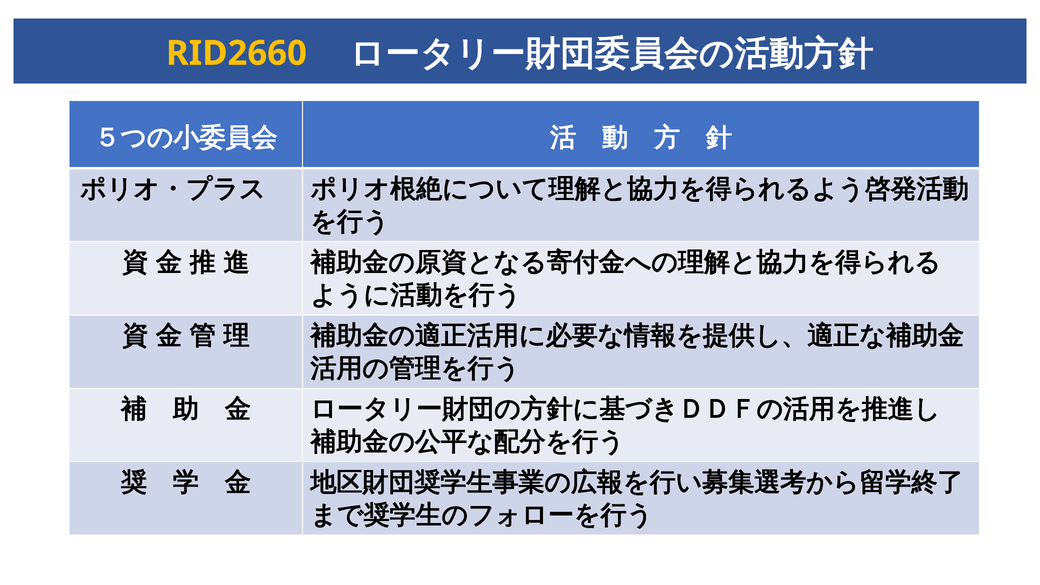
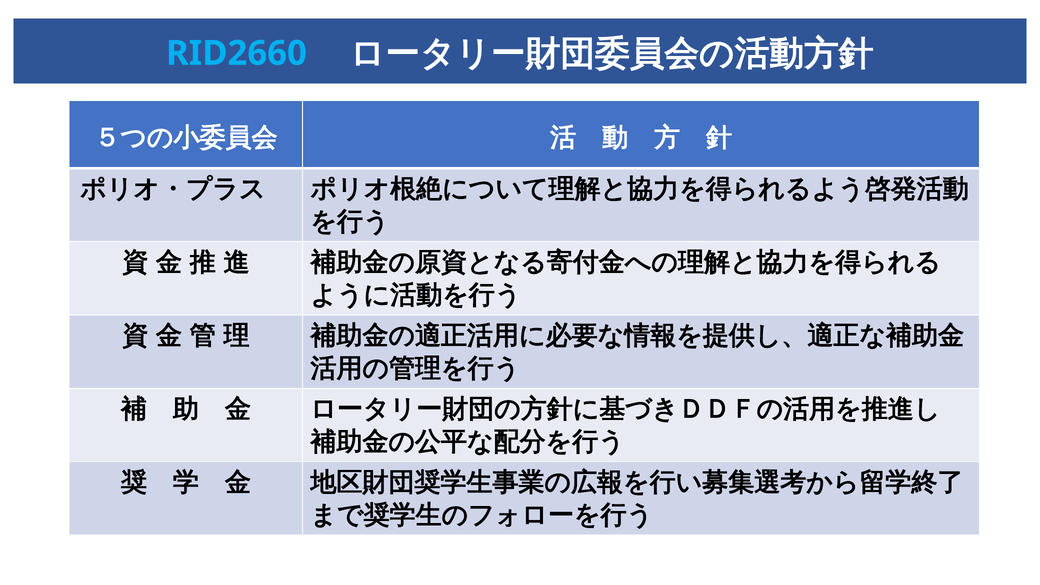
RID2660 colour: yellow -> light blue (236, 53)
